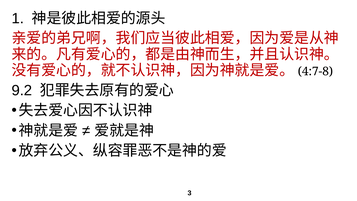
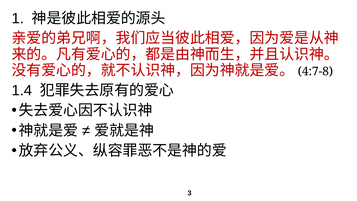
9.2: 9.2 -> 1.4 (22, 90)
